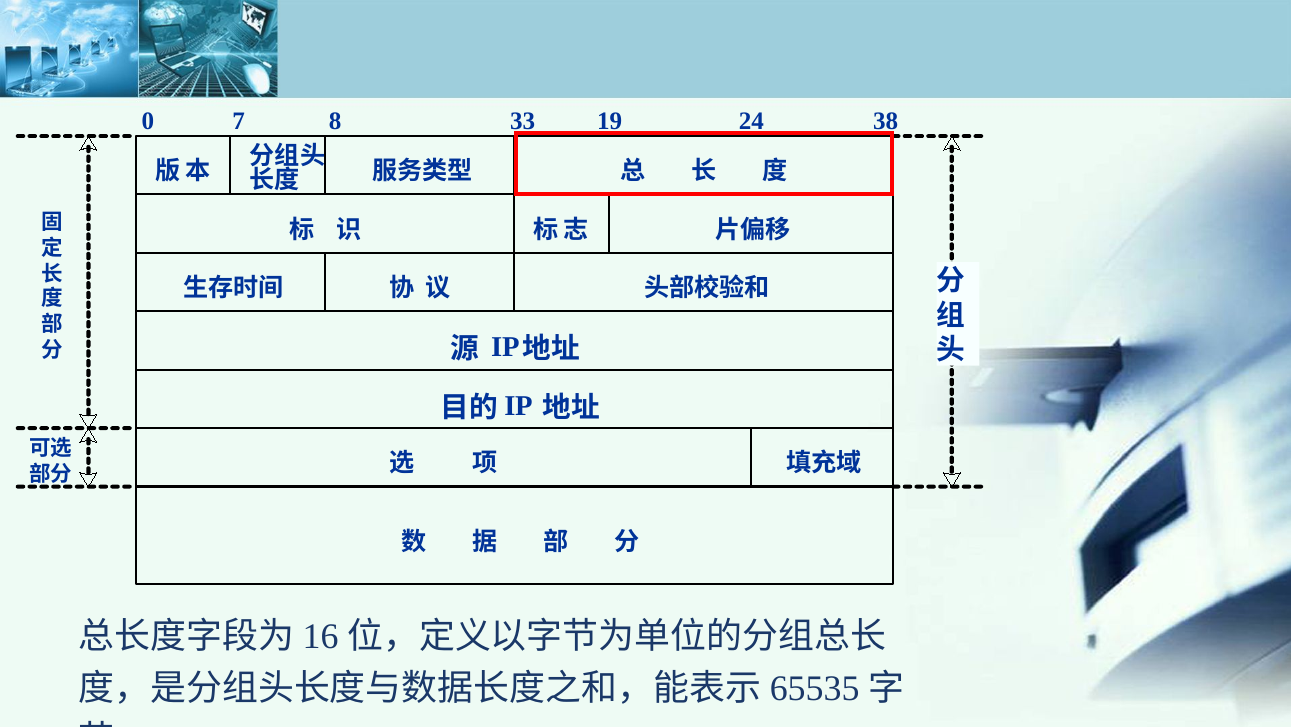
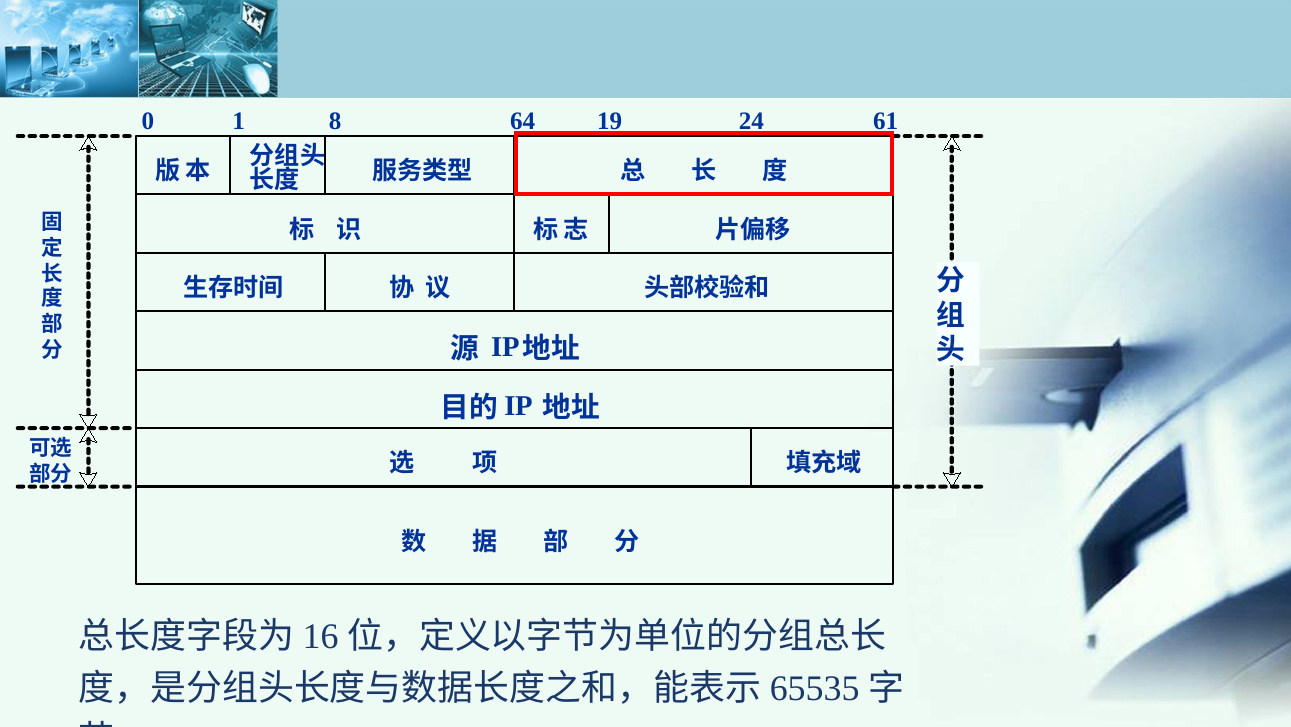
7: 7 -> 1 (239, 121)
33: 33 -> 64 (523, 121)
38: 38 -> 61 (886, 121)
